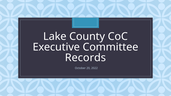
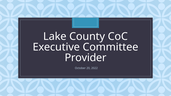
Records: Records -> Provider (86, 58)
